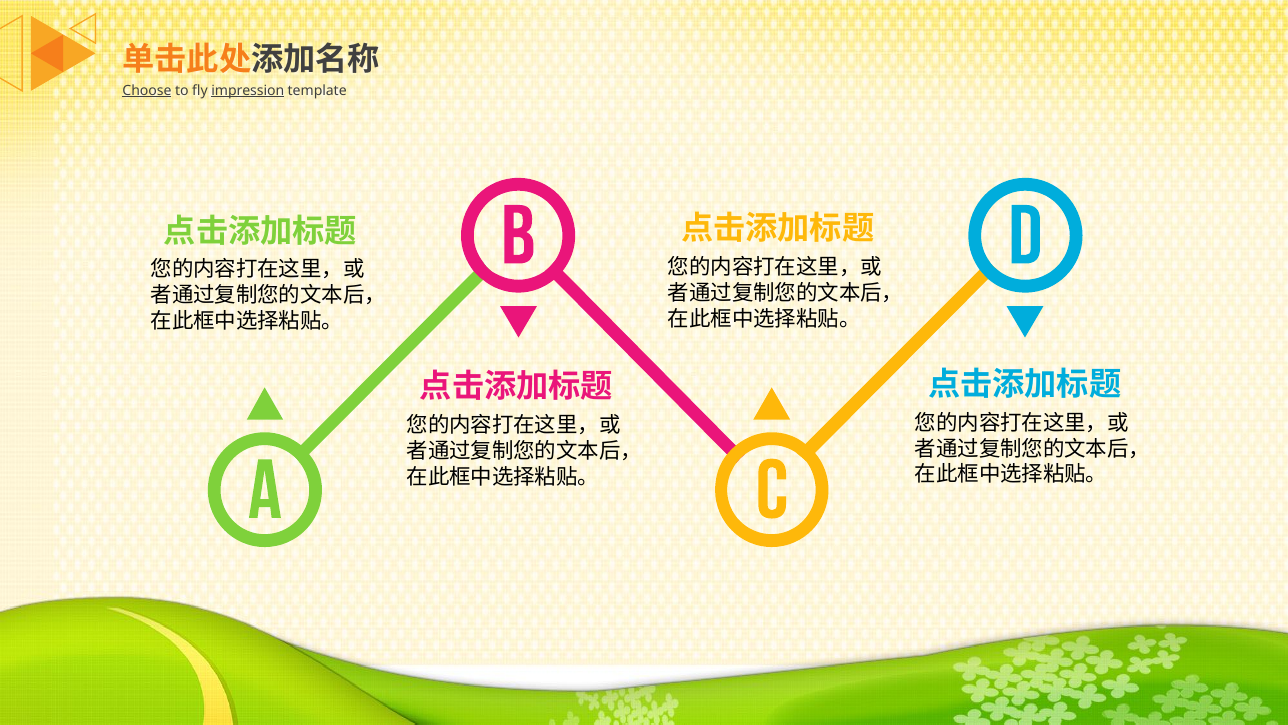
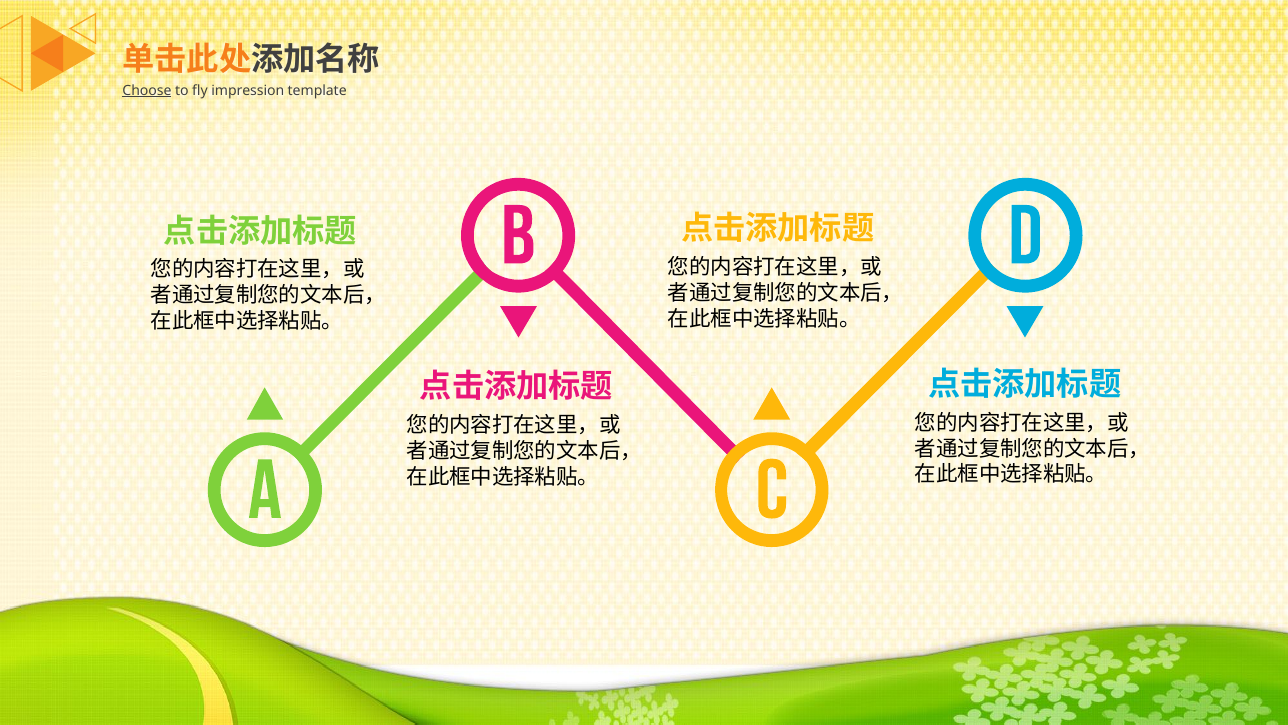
impression underline: present -> none (248, 91)
